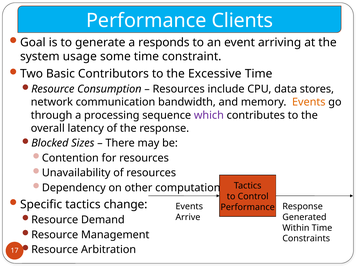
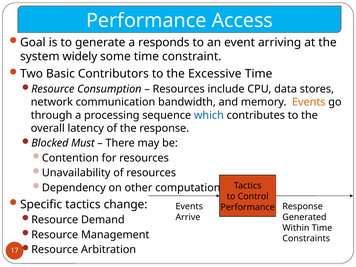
Clients: Clients -> Access (242, 21)
usage: usage -> widely (80, 57)
which colour: purple -> blue (209, 115)
Sizes: Sizes -> Must (83, 143)
